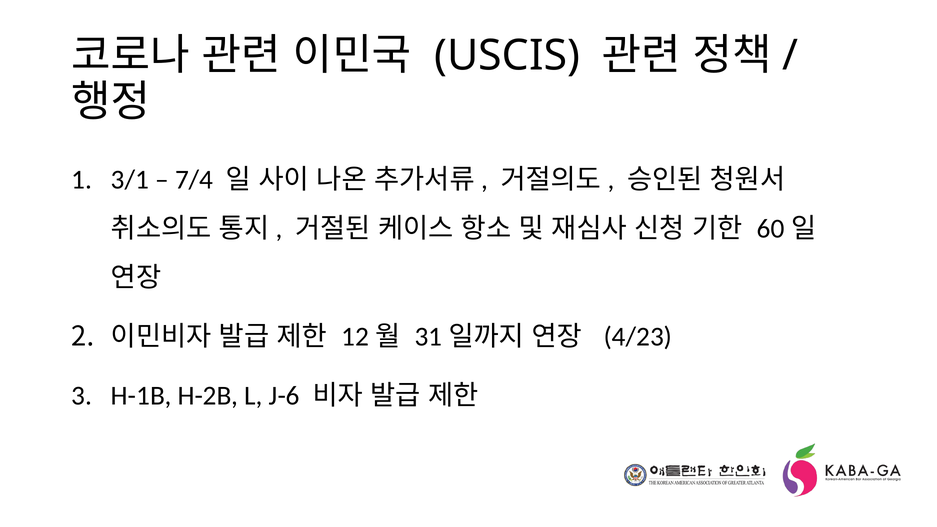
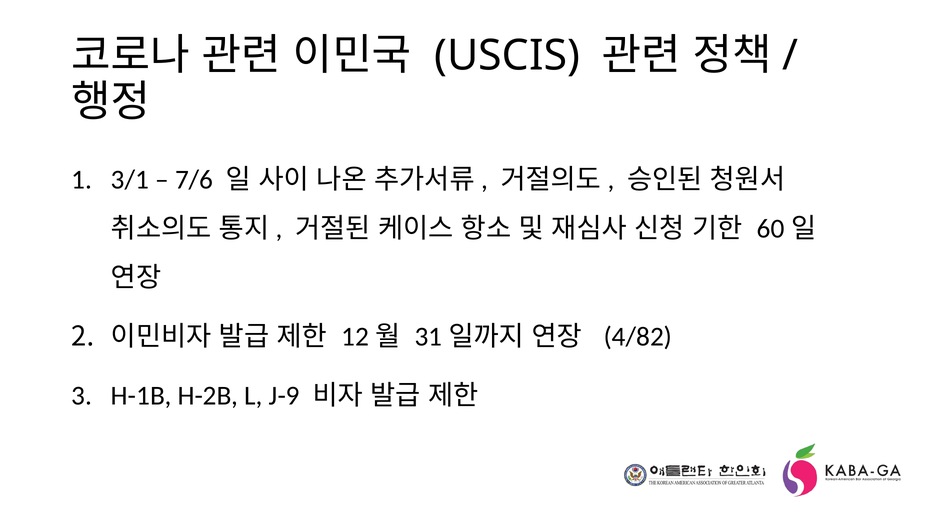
7/4: 7/4 -> 7/6 (194, 180)
4/23: 4/23 -> 4/82 (638, 337)
J-6: J-6 -> J-9 (284, 396)
